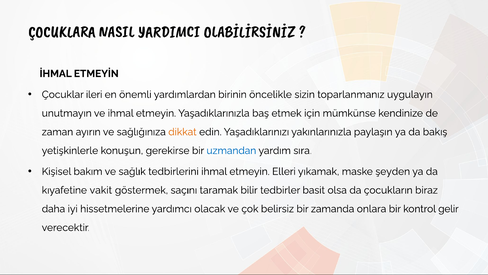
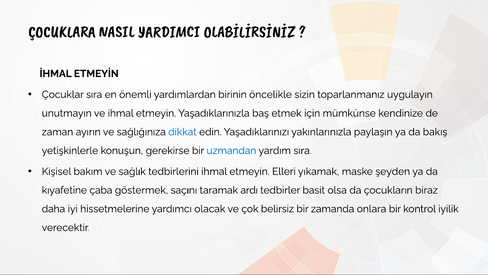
Çocuklar ileri: ileri -> sıra (94, 94)
dikkat colour: orange -> blue (182, 132)
vakit: vakit -> çaba (101, 190)
bilir: bilir -> ardı (249, 190)
gelir: gelir -> iyilik (448, 209)
